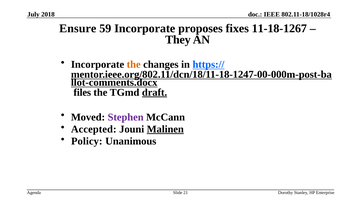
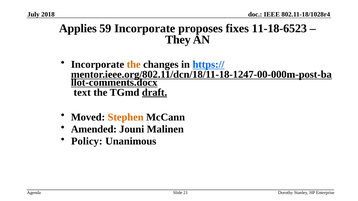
Ensure: Ensure -> Applies (78, 28)
11-18-1267: 11-18-1267 -> 11-18-6523 (279, 28)
files: files -> text (82, 93)
Stephen colour: purple -> orange (126, 117)
Accepted: Accepted -> Amended (94, 129)
Malinen underline: present -> none (165, 129)
